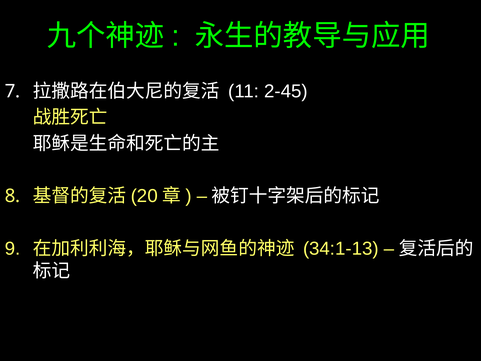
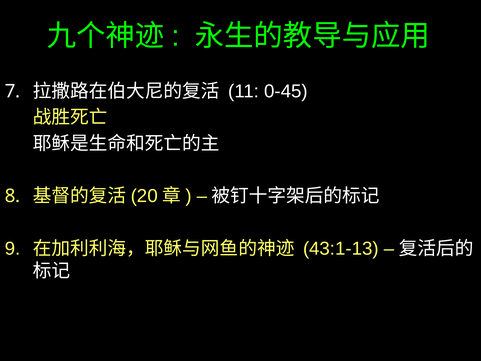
2-45: 2-45 -> 0-45 (286, 91)
34:1-13: 34:1-13 -> 43:1-13 (341, 248)
